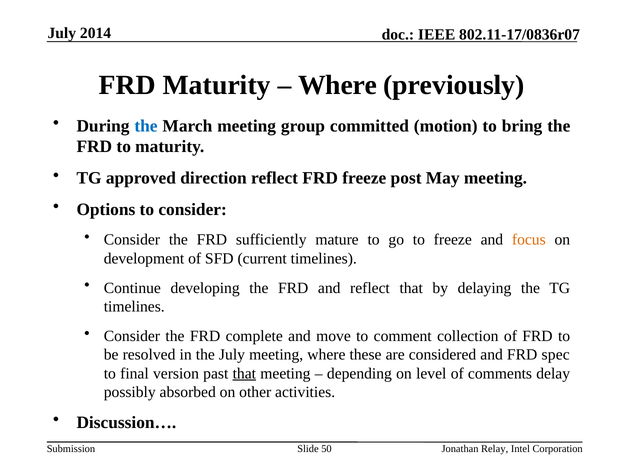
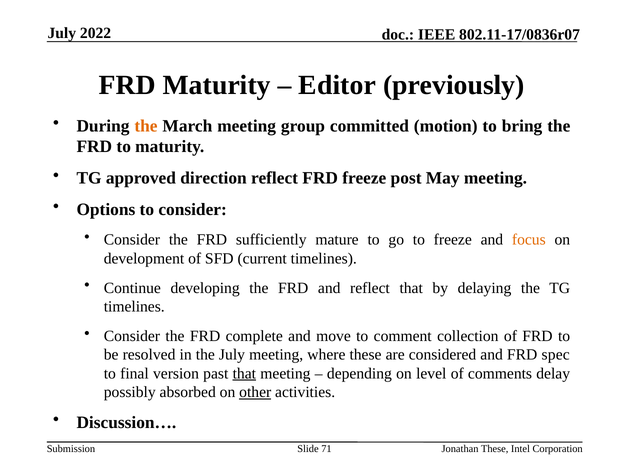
2014: 2014 -> 2022 (96, 33)
Where: Where -> Editor (337, 85)
the colour: blue -> orange (146, 126)
other underline: none -> present (255, 392)
50: 50 -> 71 (326, 449)
Jonathan Relay: Relay -> These (495, 449)
